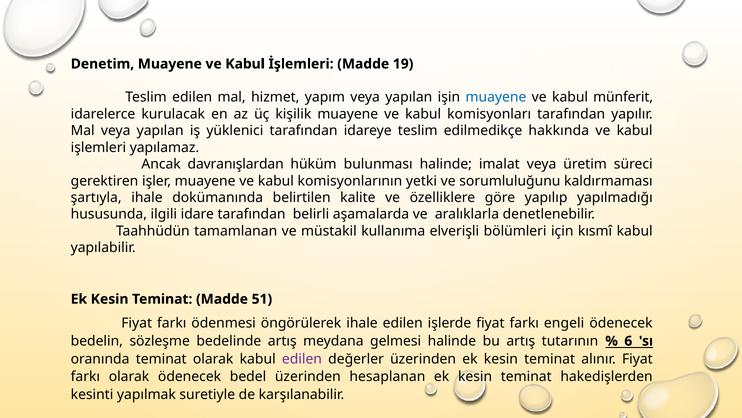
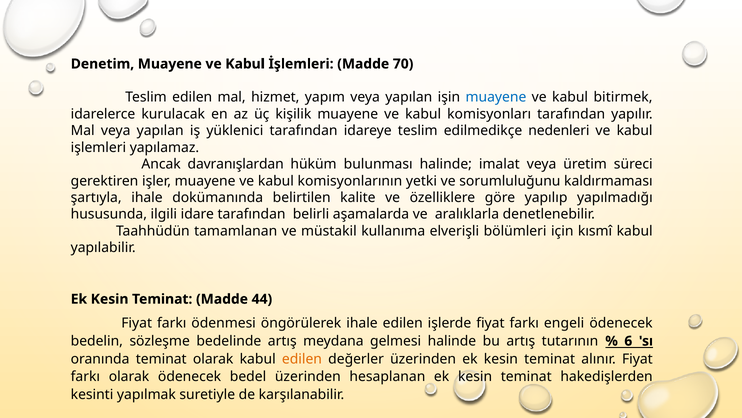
19: 19 -> 70 (403, 64)
münferit: münferit -> bitirmek (623, 97)
hakkında: hakkında -> nedenleri (559, 131)
51: 51 -> 44 (262, 299)
edilen colour: purple -> orange (302, 358)
